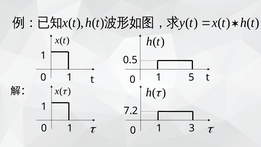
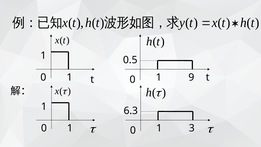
5: 5 -> 9 (191, 77)
7.2: 7.2 -> 6.3 (131, 111)
